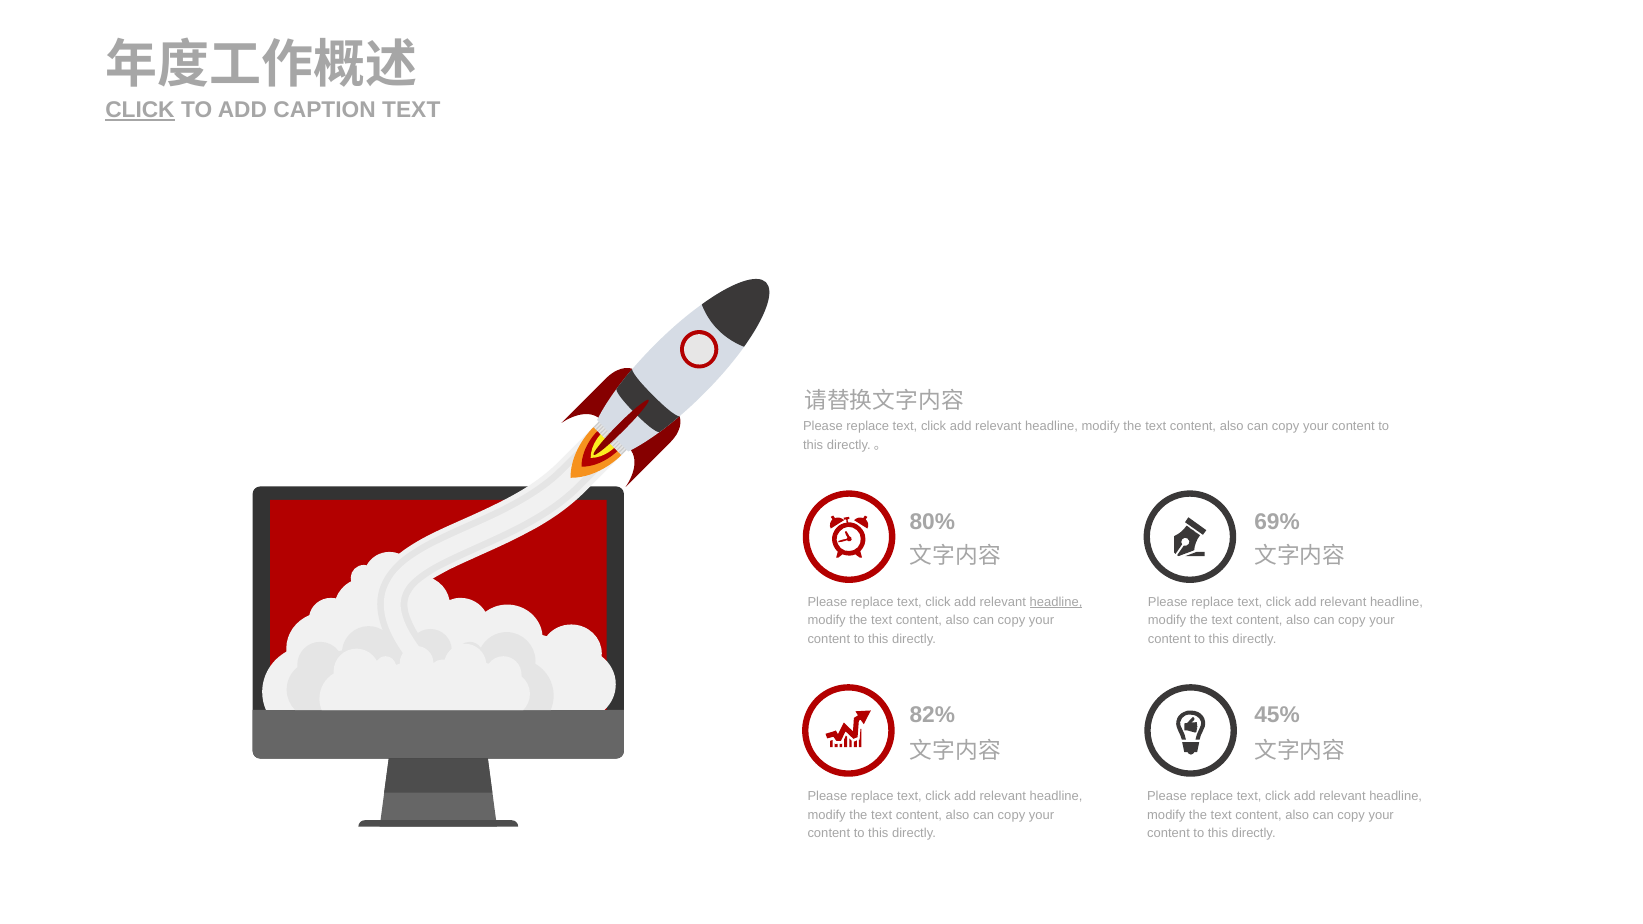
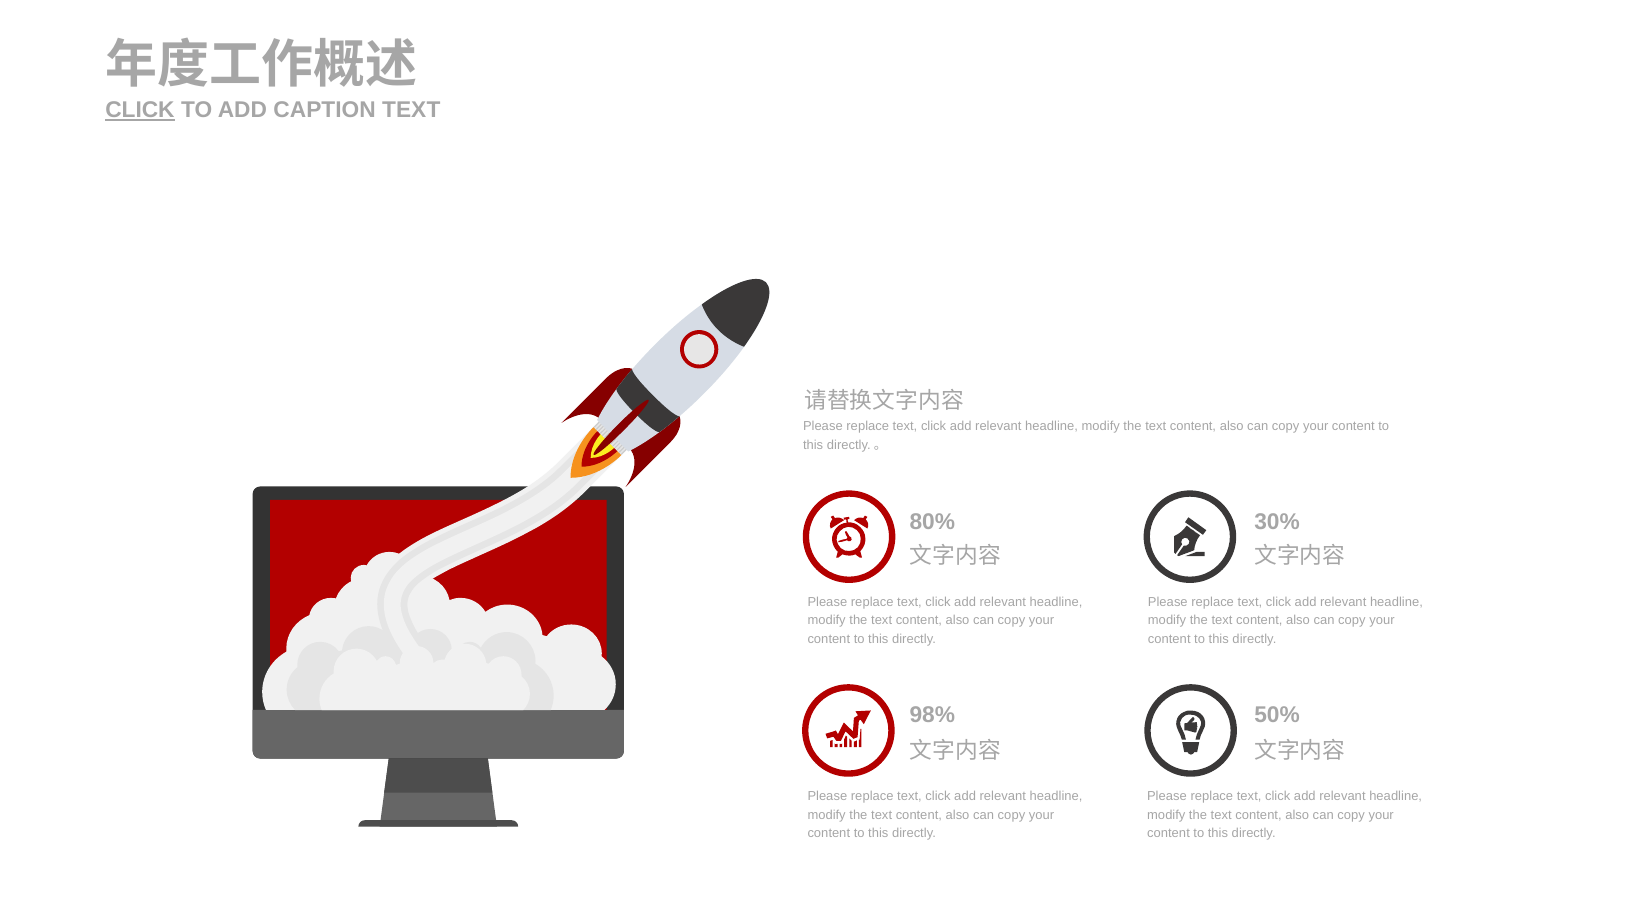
69%: 69% -> 30% (1277, 522)
headline underline: present -> none (1056, 602)
82%: 82% -> 98% (932, 715)
45%: 45% -> 50% (1277, 715)
